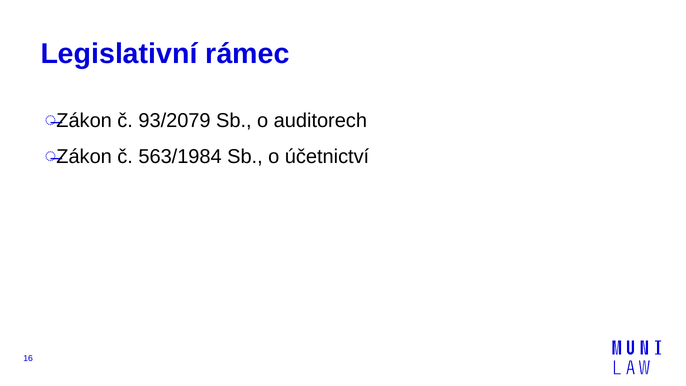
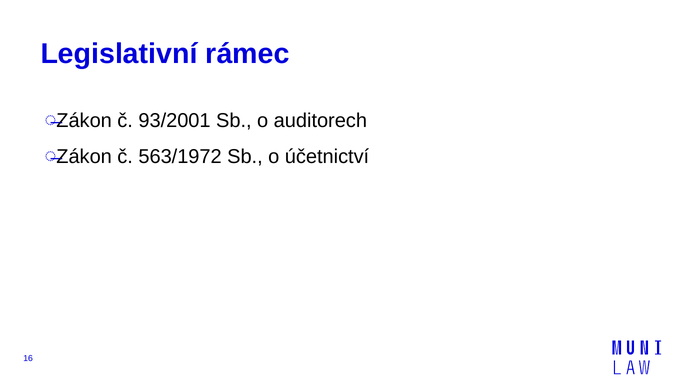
93/2079: 93/2079 -> 93/2001 (175, 121)
563/1984: 563/1984 -> 563/1972 (180, 157)
